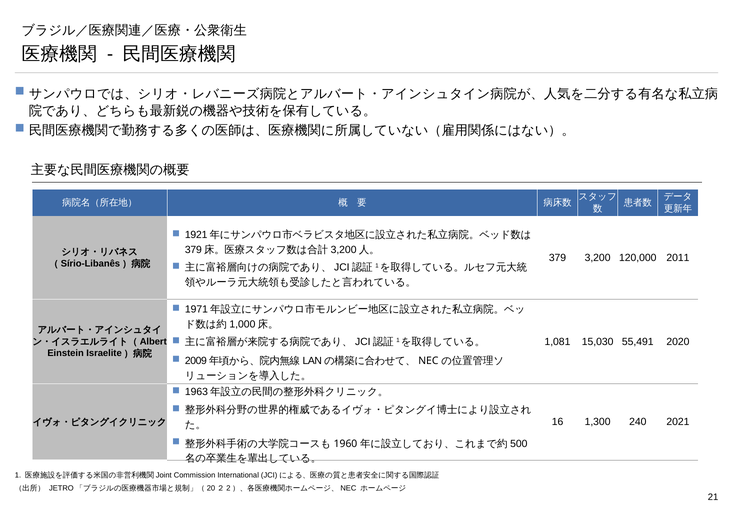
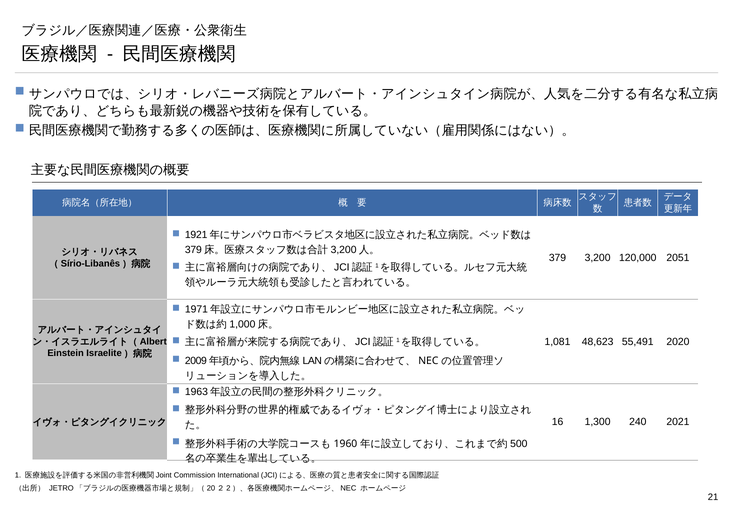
2011: 2011 -> 2051 (678, 258)
15,030: 15,030 -> 48,623 (598, 341)
